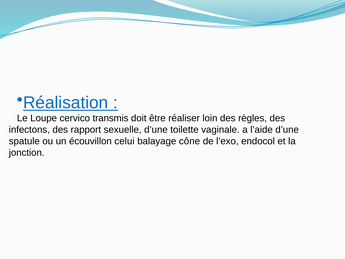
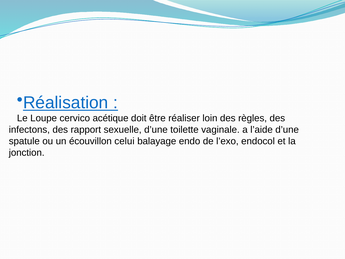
transmis: transmis -> acétique (111, 118)
cône: cône -> endo (190, 141)
